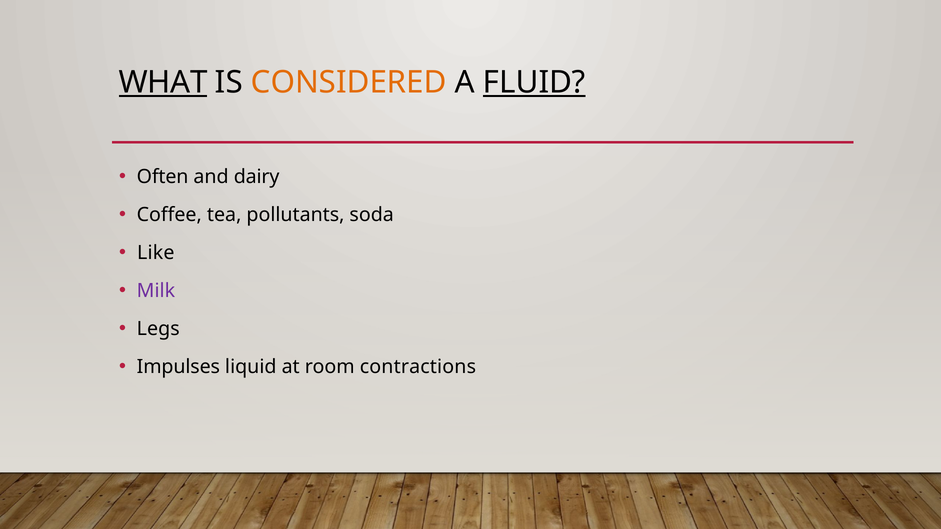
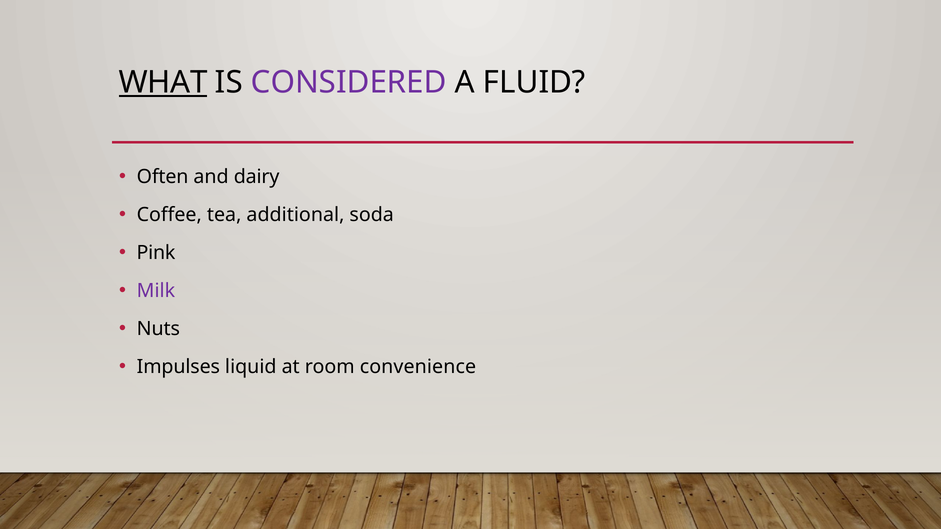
CONSIDERED colour: orange -> purple (349, 82)
FLUID underline: present -> none (534, 82)
pollutants: pollutants -> additional (295, 215)
Like: Like -> Pink (156, 253)
Legs: Legs -> Nuts (158, 329)
contractions: contractions -> convenience (418, 367)
